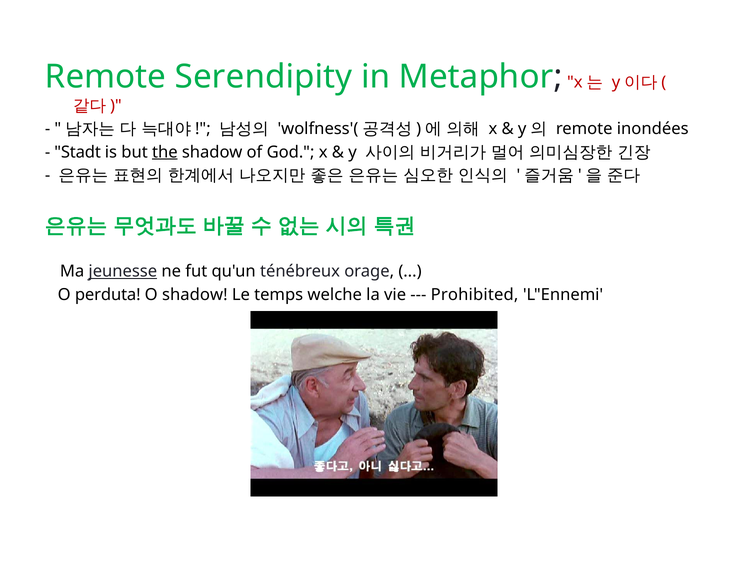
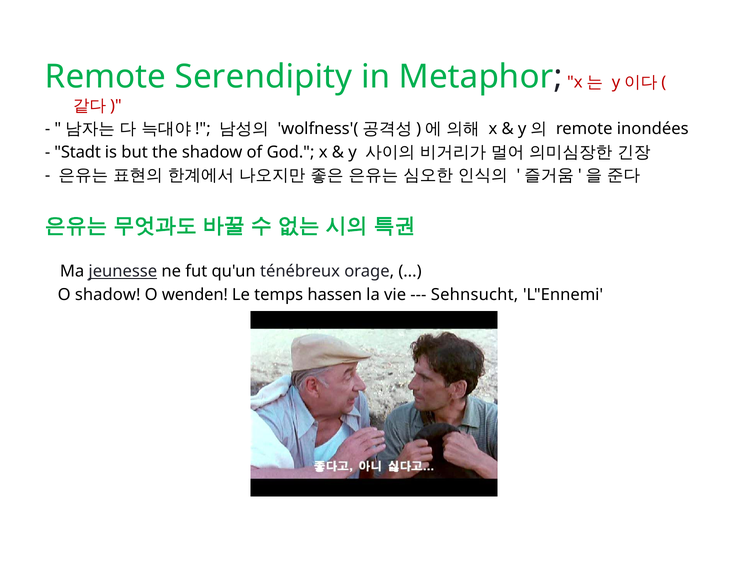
the underline: present -> none (165, 152)
O perduta: perduta -> shadow (108, 295)
O shadow: shadow -> wenden (195, 295)
welche: welche -> hassen (335, 295)
Prohibited: Prohibited -> Sehnsucht (475, 295)
